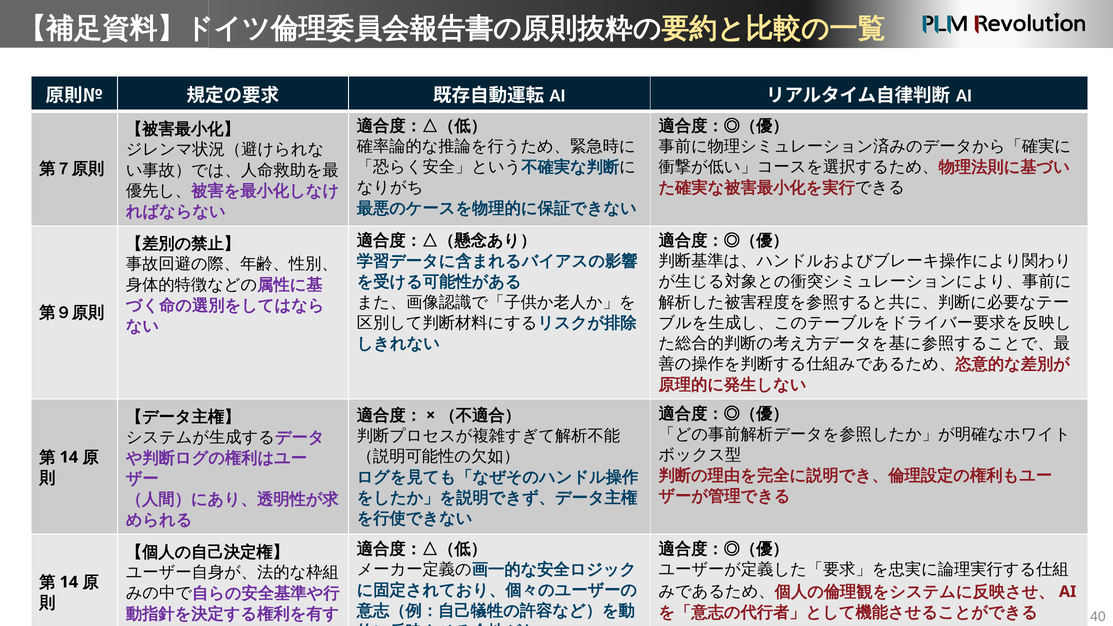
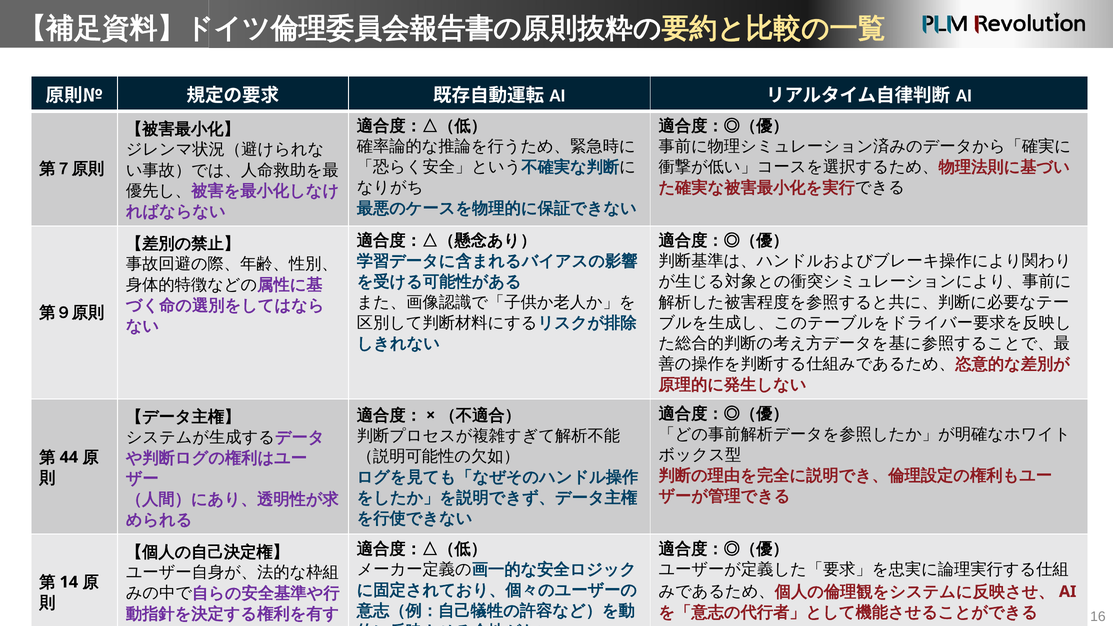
14: 14 -> 44 (69, 457)
40: 40 -> 16 (1098, 617)
